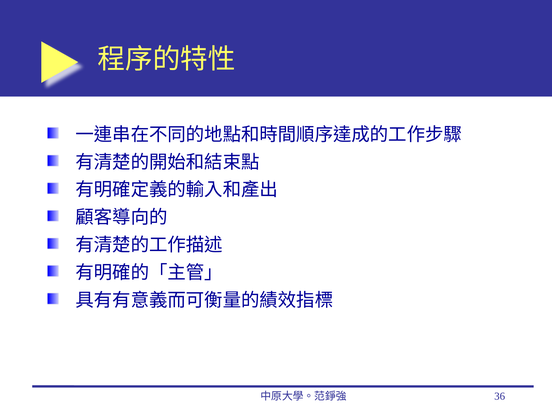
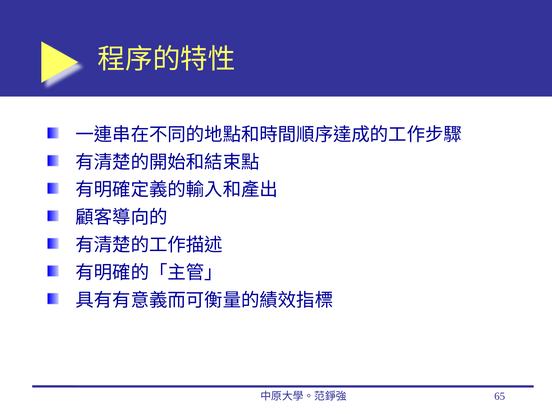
36: 36 -> 65 (500, 396)
